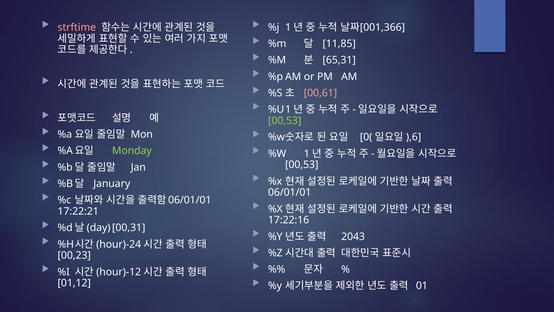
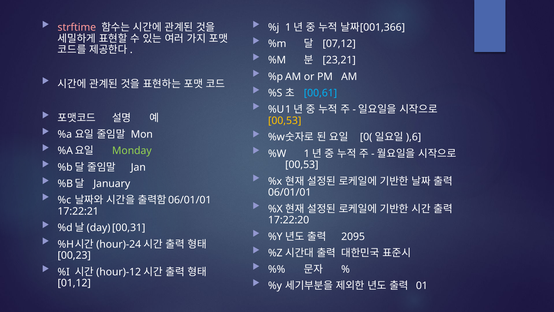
11,85: 11,85 -> 07,12 (339, 44)
65,31: 65,31 -> 23,21 (339, 60)
00,61 colour: pink -> light blue (320, 93)
00,53 colour: light green -> yellow (285, 121)
17:22:16: 17:22:16 -> 17:22:20 (289, 220)
2043: 2043 -> 2095 (353, 236)
